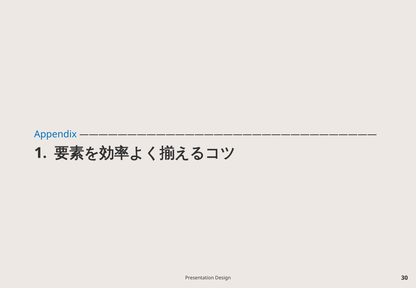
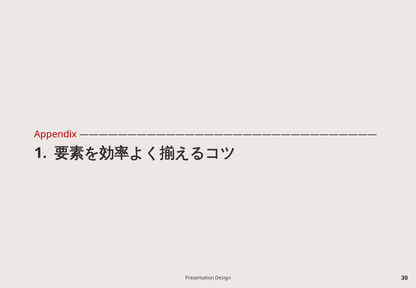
Appendix colour: blue -> red (55, 134)
